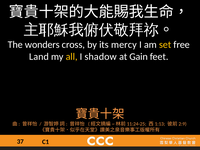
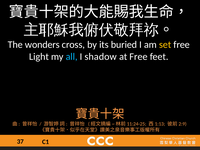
mercy: mercy -> buried (124, 45)
Land: Land -> Light (39, 57)
all colour: yellow -> light blue (72, 57)
at Gain: Gain -> Free (139, 57)
